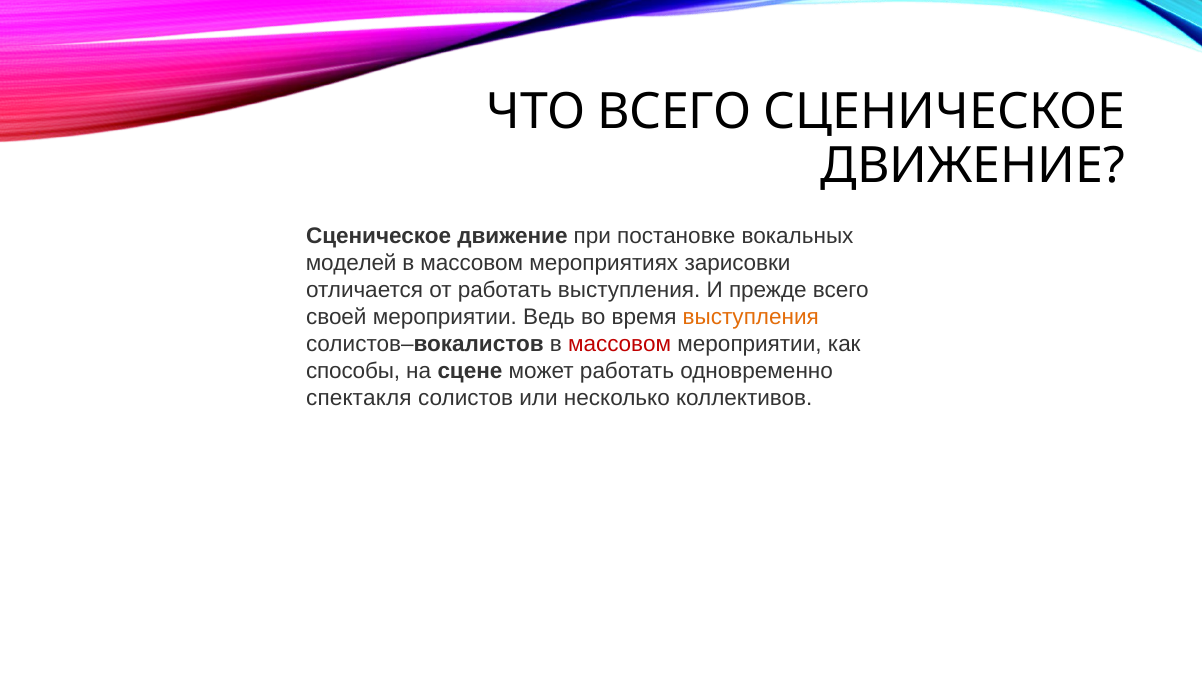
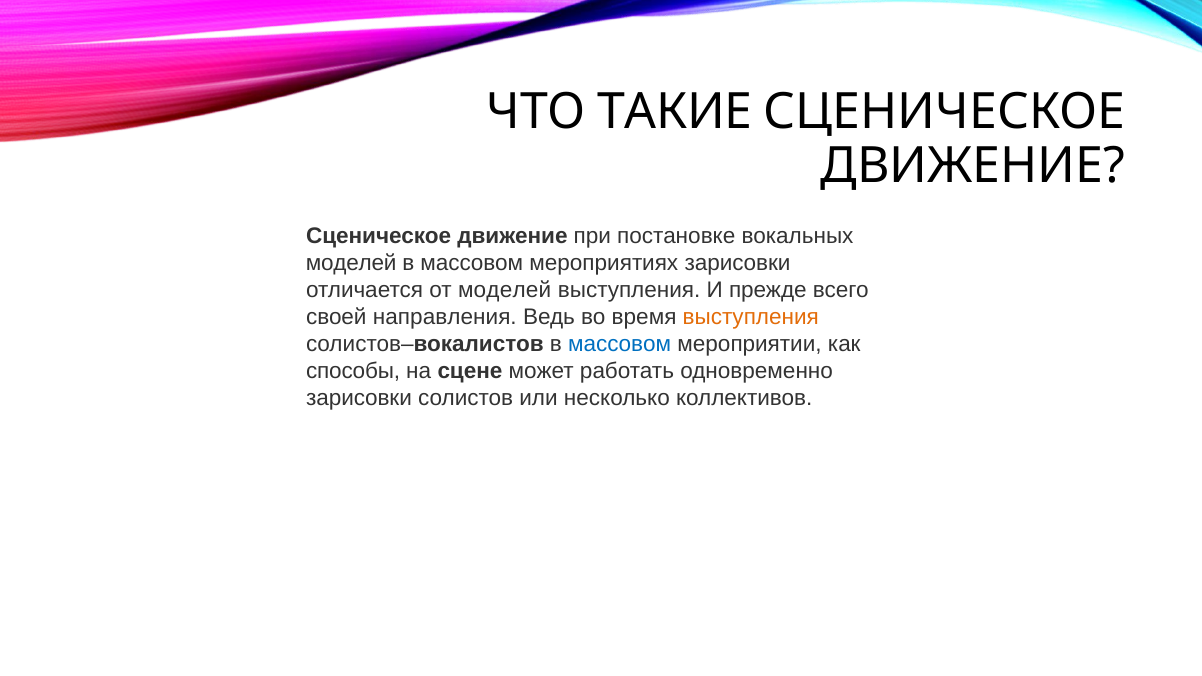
ЧТО ВСЕГО: ВСЕГО -> ТАКИЕ (675, 112)
от работать: работать -> моделей (505, 290)
своей мероприятии: мероприятии -> направления (445, 317)
массовом colour: red -> blue (620, 344)
спектакля: спектакля -> зарисовки (359, 398)
